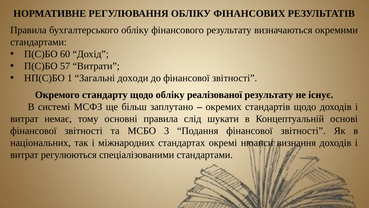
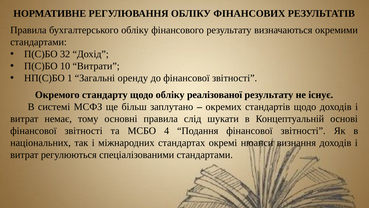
60: 60 -> 32 (65, 54)
57: 57 -> 10 (65, 66)
доходи: доходи -> оренду (133, 78)
3: 3 -> 4 (167, 131)
